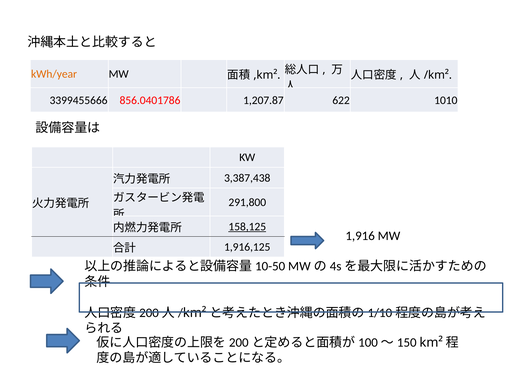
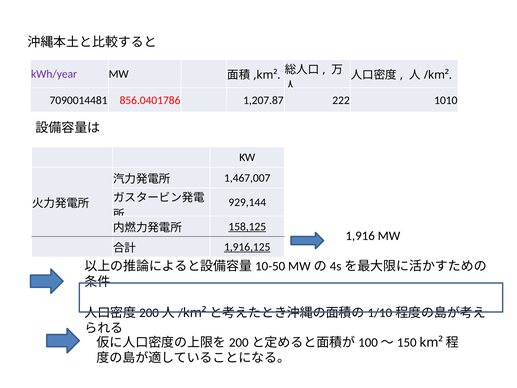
kWh/year colour: orange -> purple (54, 74)
3399455666: 3399455666 -> 7090014481 (79, 100)
622: 622 -> 222 (341, 100)
3,387,438: 3,387,438 -> 1,467,007 (247, 178)
291,800: 291,800 -> 929,144 (247, 202)
1,916,125 underline: none -> present (247, 247)
